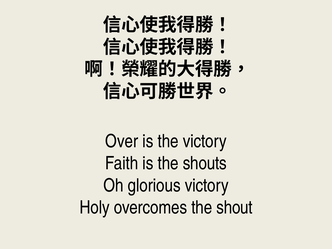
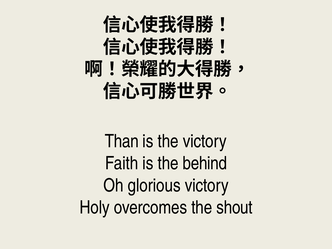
Over: Over -> Than (122, 141)
shouts: shouts -> behind (205, 163)
